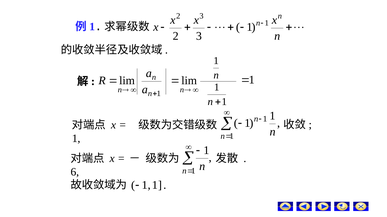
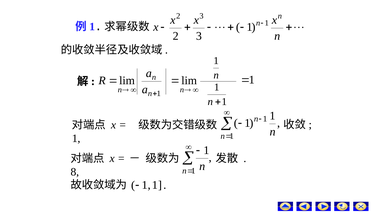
6: 6 -> 8 (75, 172)
